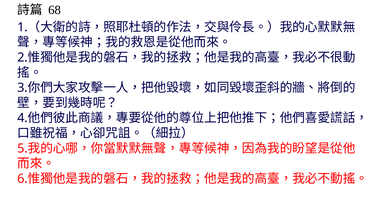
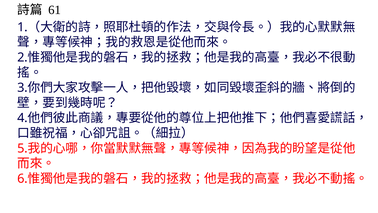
68: 68 -> 61 (55, 10)
